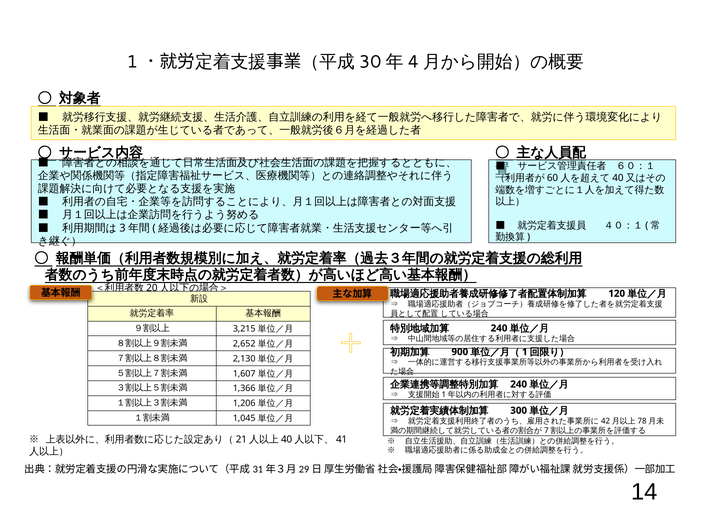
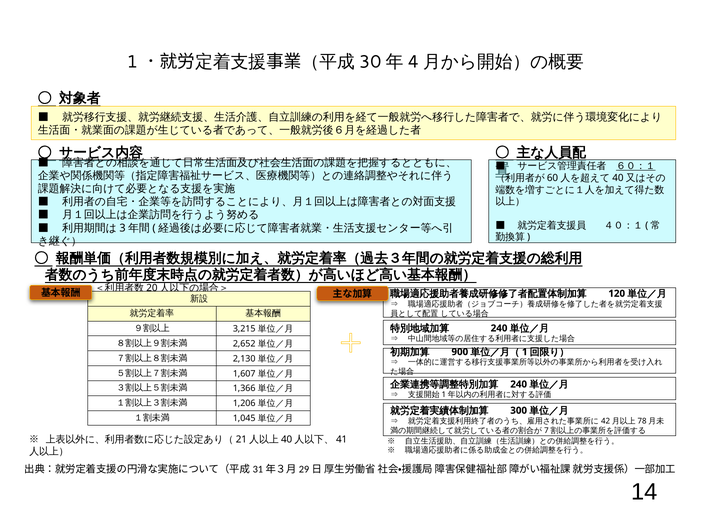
６０：１ underline: none -> present (636, 166)
